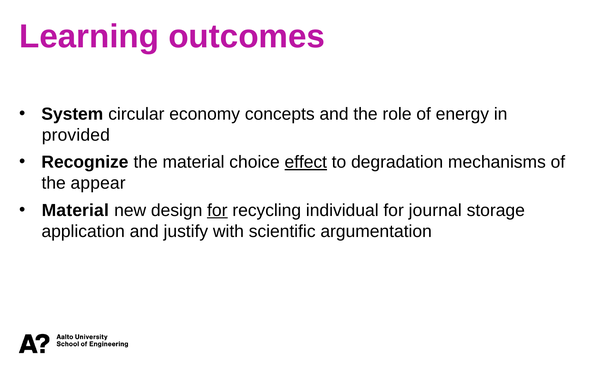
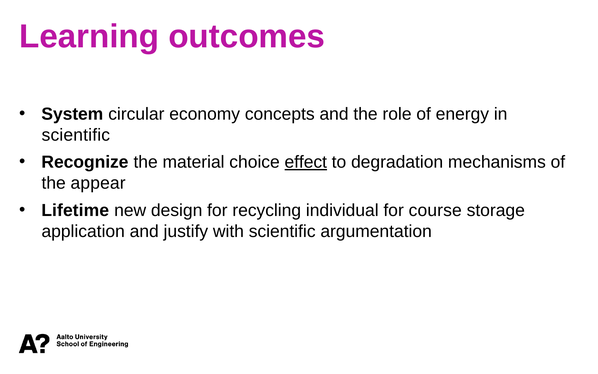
provided: provided -> scientific (76, 135)
Material: Material -> Lifetime (75, 210)
for underline: present -> none (217, 210)
journal: journal -> course (435, 210)
